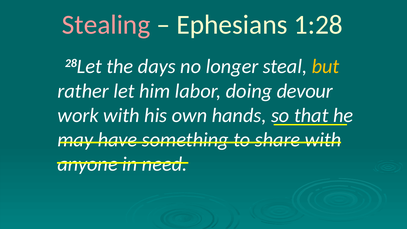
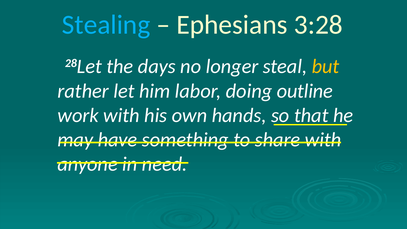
Stealing colour: pink -> light blue (106, 25)
1:28: 1:28 -> 3:28 (318, 25)
devour: devour -> outline (305, 91)
